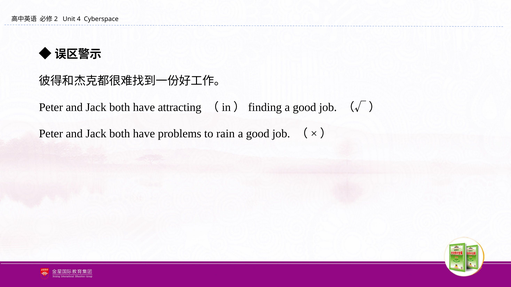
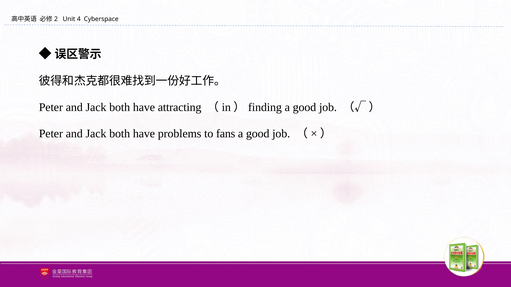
rain: rain -> fans (226, 134)
